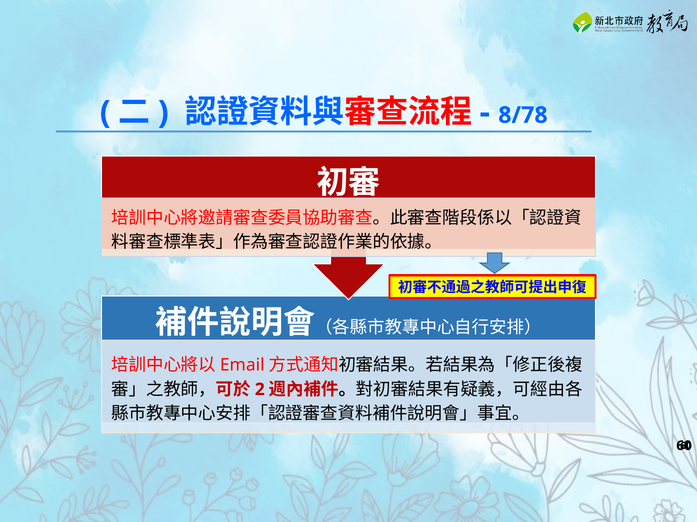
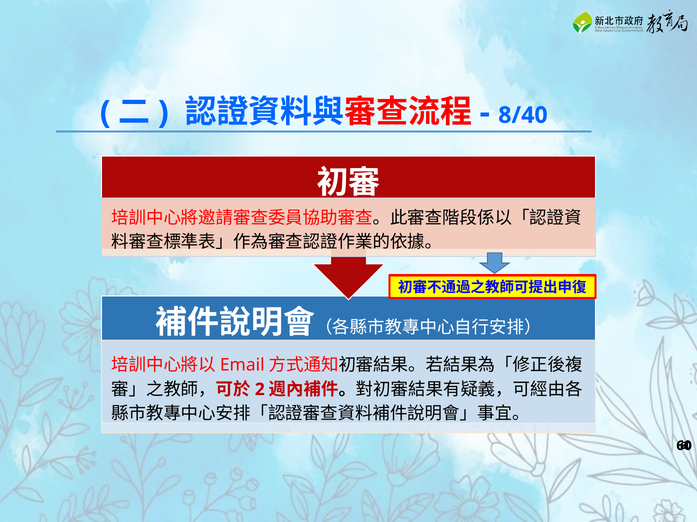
8/78: 8/78 -> 8/40 (523, 115)
